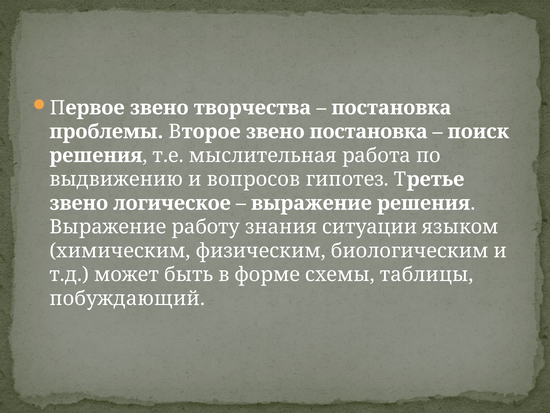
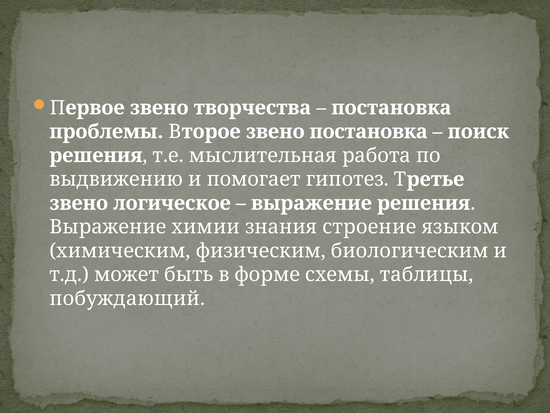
вопросов: вопросов -> помогает (254, 179)
работу: работу -> химии (206, 227)
ситуации: ситуации -> строение (369, 227)
